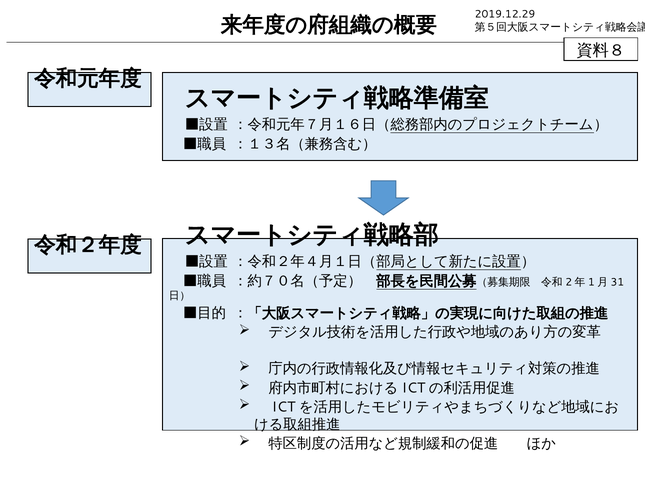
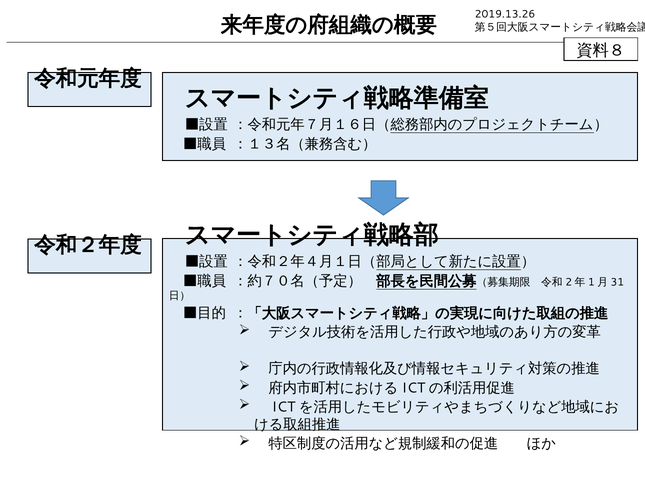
2019.12.29: 2019.12.29 -> 2019.13.26 (505, 14)
